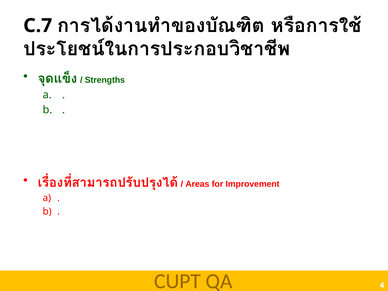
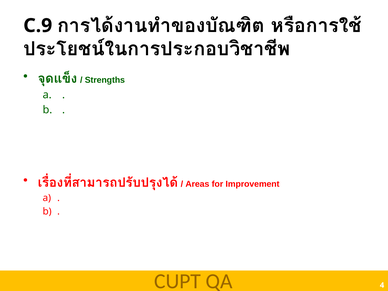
C.7: C.7 -> C.9 (38, 26)
